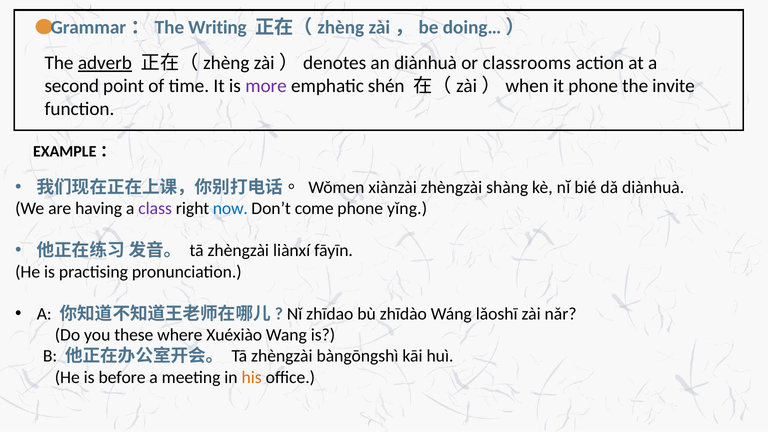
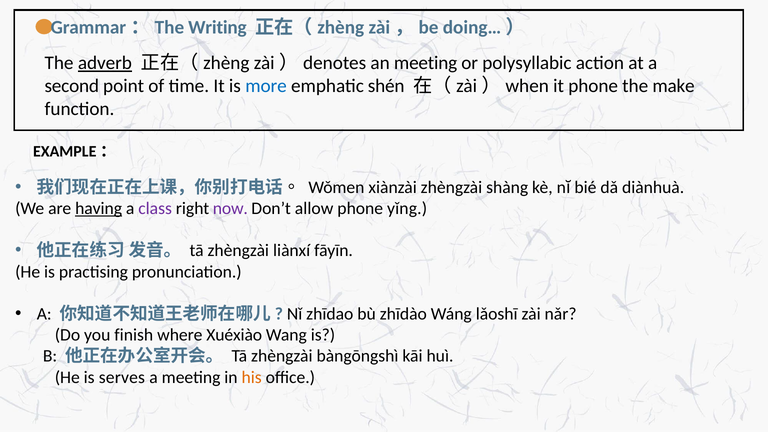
an diànhuà: diànhuà -> meeting (426, 63)
classrooms: classrooms -> polysyllabic (527, 63)
more colour: purple -> blue (266, 86)
invite: invite -> make (673, 86)
having underline: none -> present (99, 208)
now colour: blue -> purple (230, 208)
come: come -> allow (314, 208)
these: these -> finish (134, 335)
before: before -> serves (122, 377)
